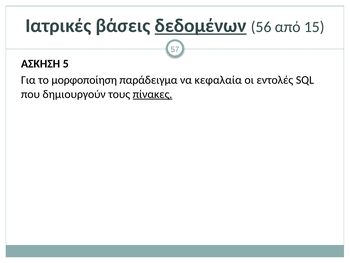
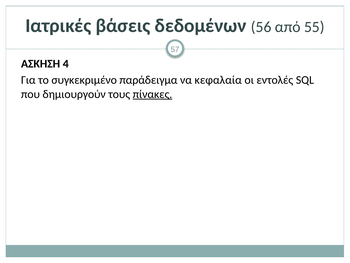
δεδομένων underline: present -> none (201, 26)
15: 15 -> 55 (314, 27)
5: 5 -> 4 (66, 64)
μορφοποίηση: μορφοποίηση -> συγκεκριμένο (84, 80)
